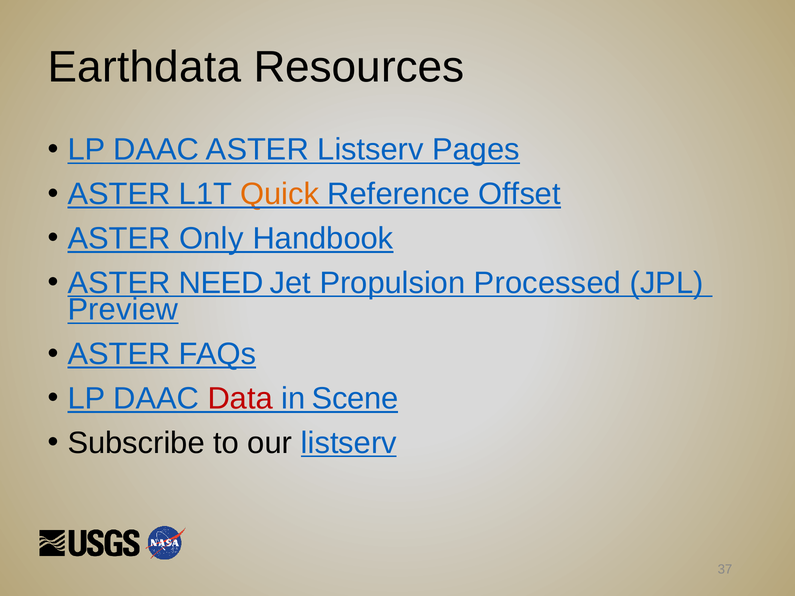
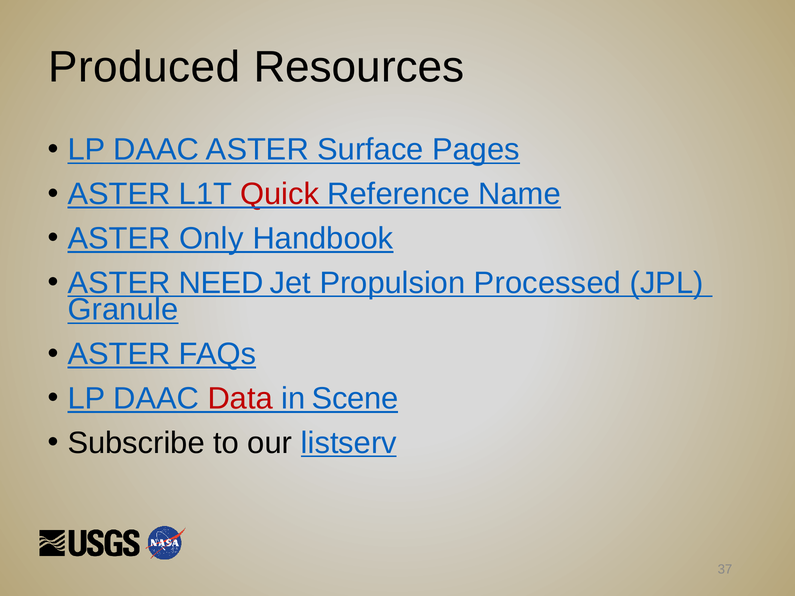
Earthdata: Earthdata -> Produced (144, 67)
ASTER Listserv: Listserv -> Surface (370, 150)
Quick colour: orange -> red (280, 194)
Offset: Offset -> Name (520, 194)
Preview: Preview -> Granule (123, 310)
